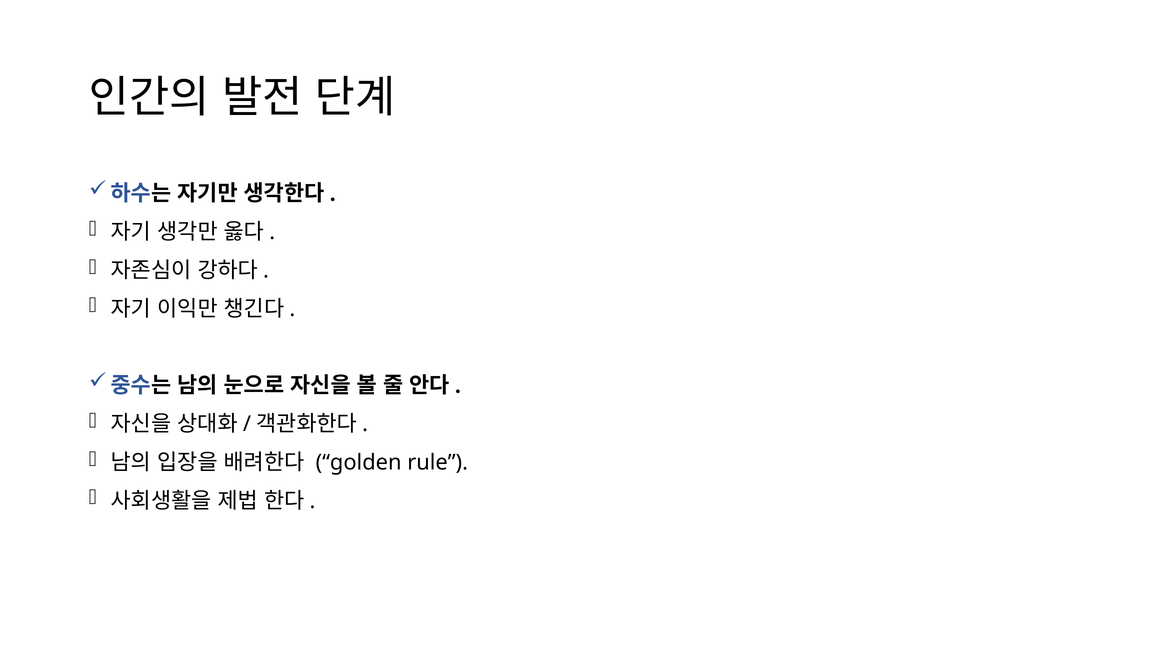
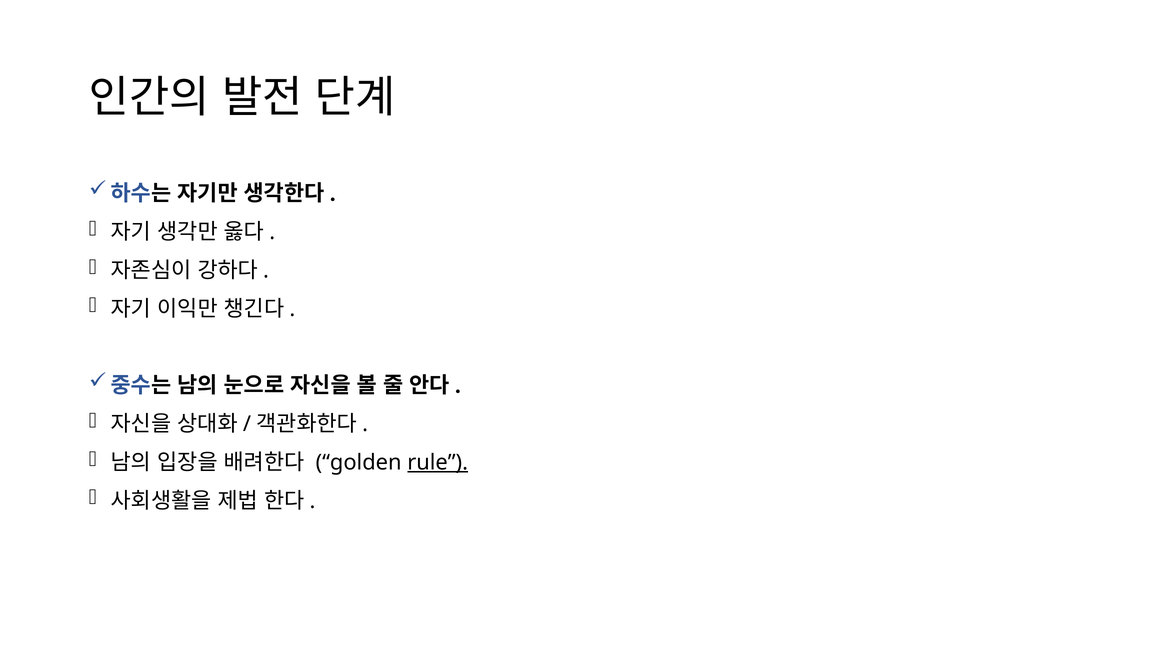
rule underline: none -> present (438, 463)
